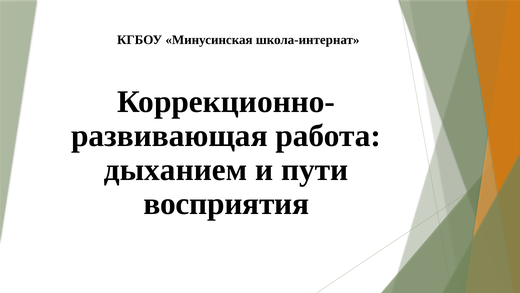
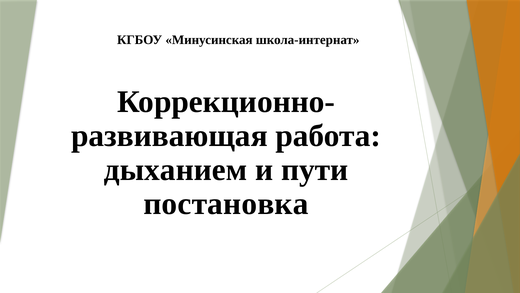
восприятия: восприятия -> постановка (226, 203)
